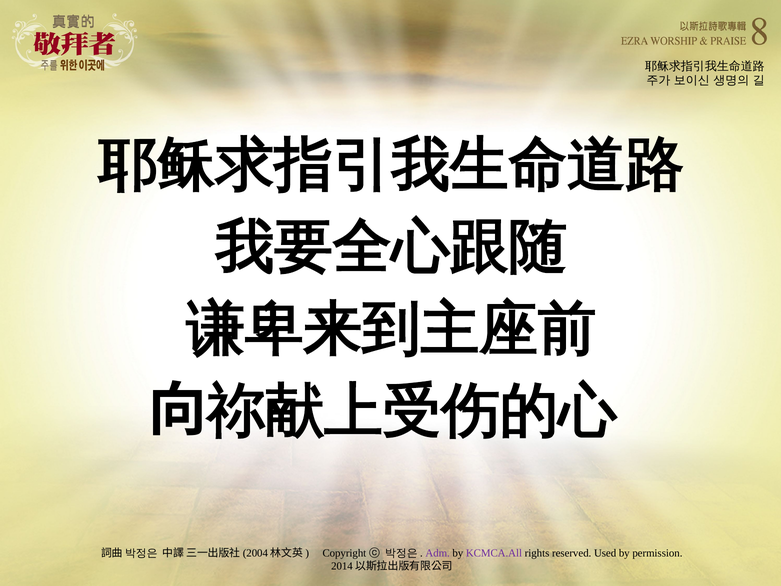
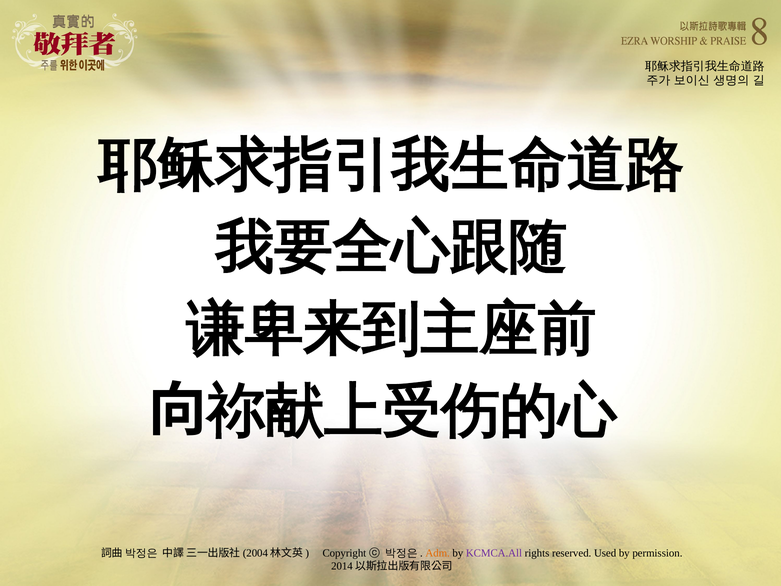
Adm colour: purple -> orange (438, 553)
